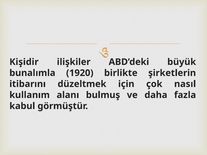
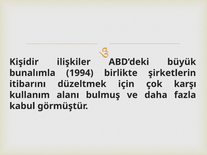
1920: 1920 -> 1994 (80, 73)
nasıl: nasıl -> karşı (185, 84)
